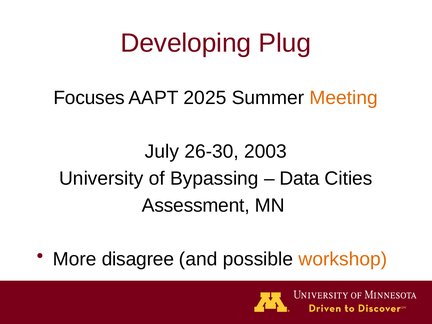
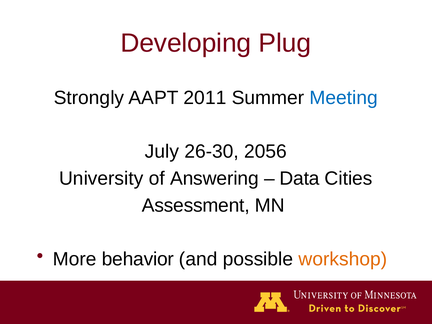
Focuses: Focuses -> Strongly (89, 98)
2025: 2025 -> 2011 (205, 98)
Meeting colour: orange -> blue (344, 98)
2003: 2003 -> 2056 (266, 152)
Bypassing: Bypassing -> Answering (214, 178)
disagree: disagree -> behavior (138, 259)
